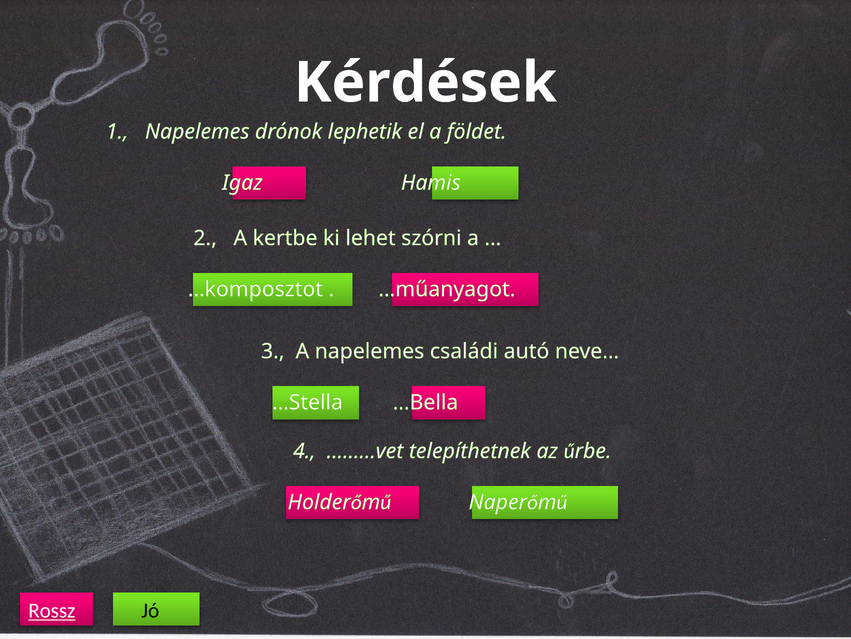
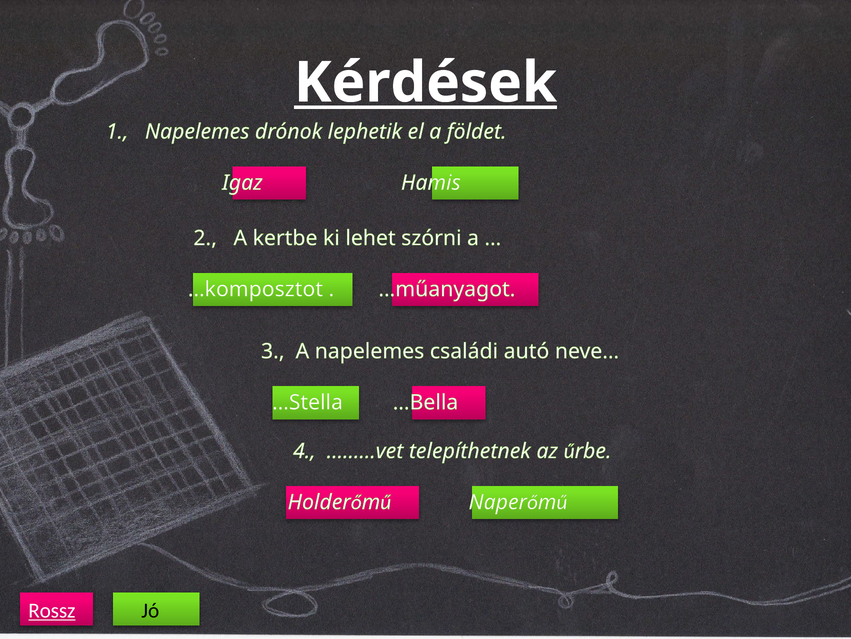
Kérdések underline: none -> present (426, 83)
